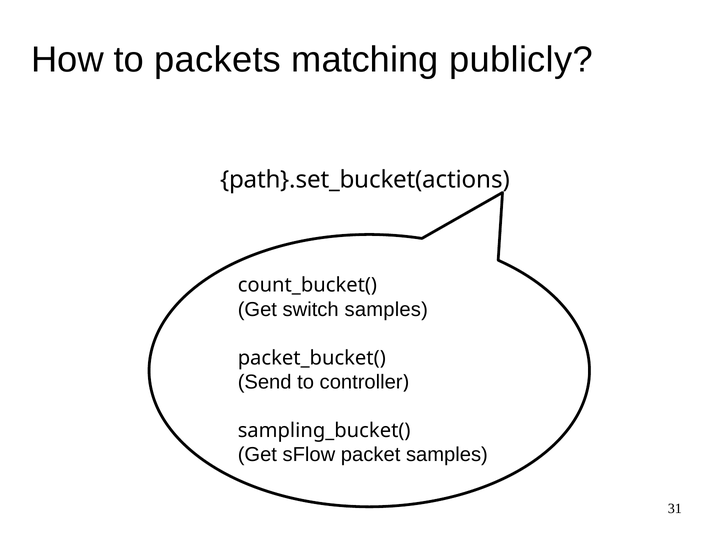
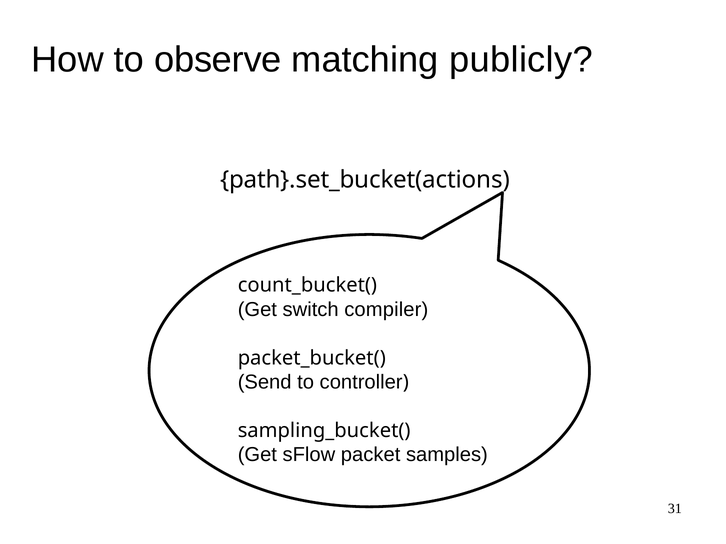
packets: packets -> observe (218, 60)
switch samples: samples -> compiler (386, 310)
